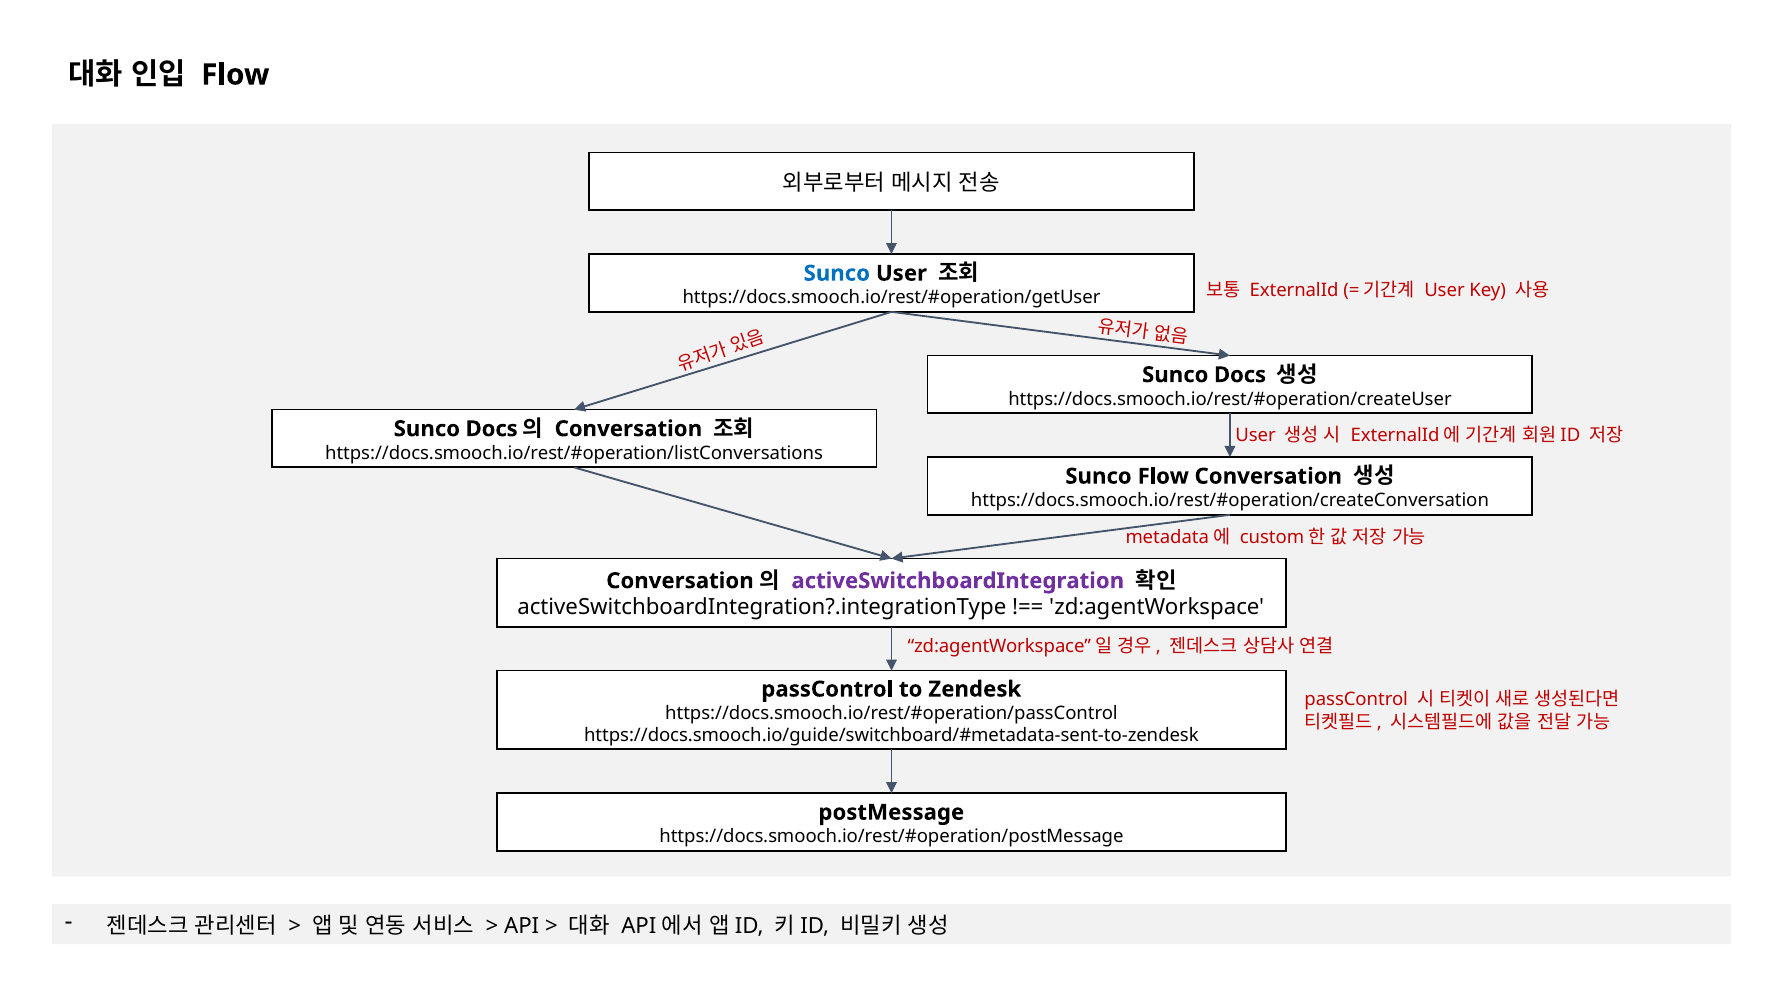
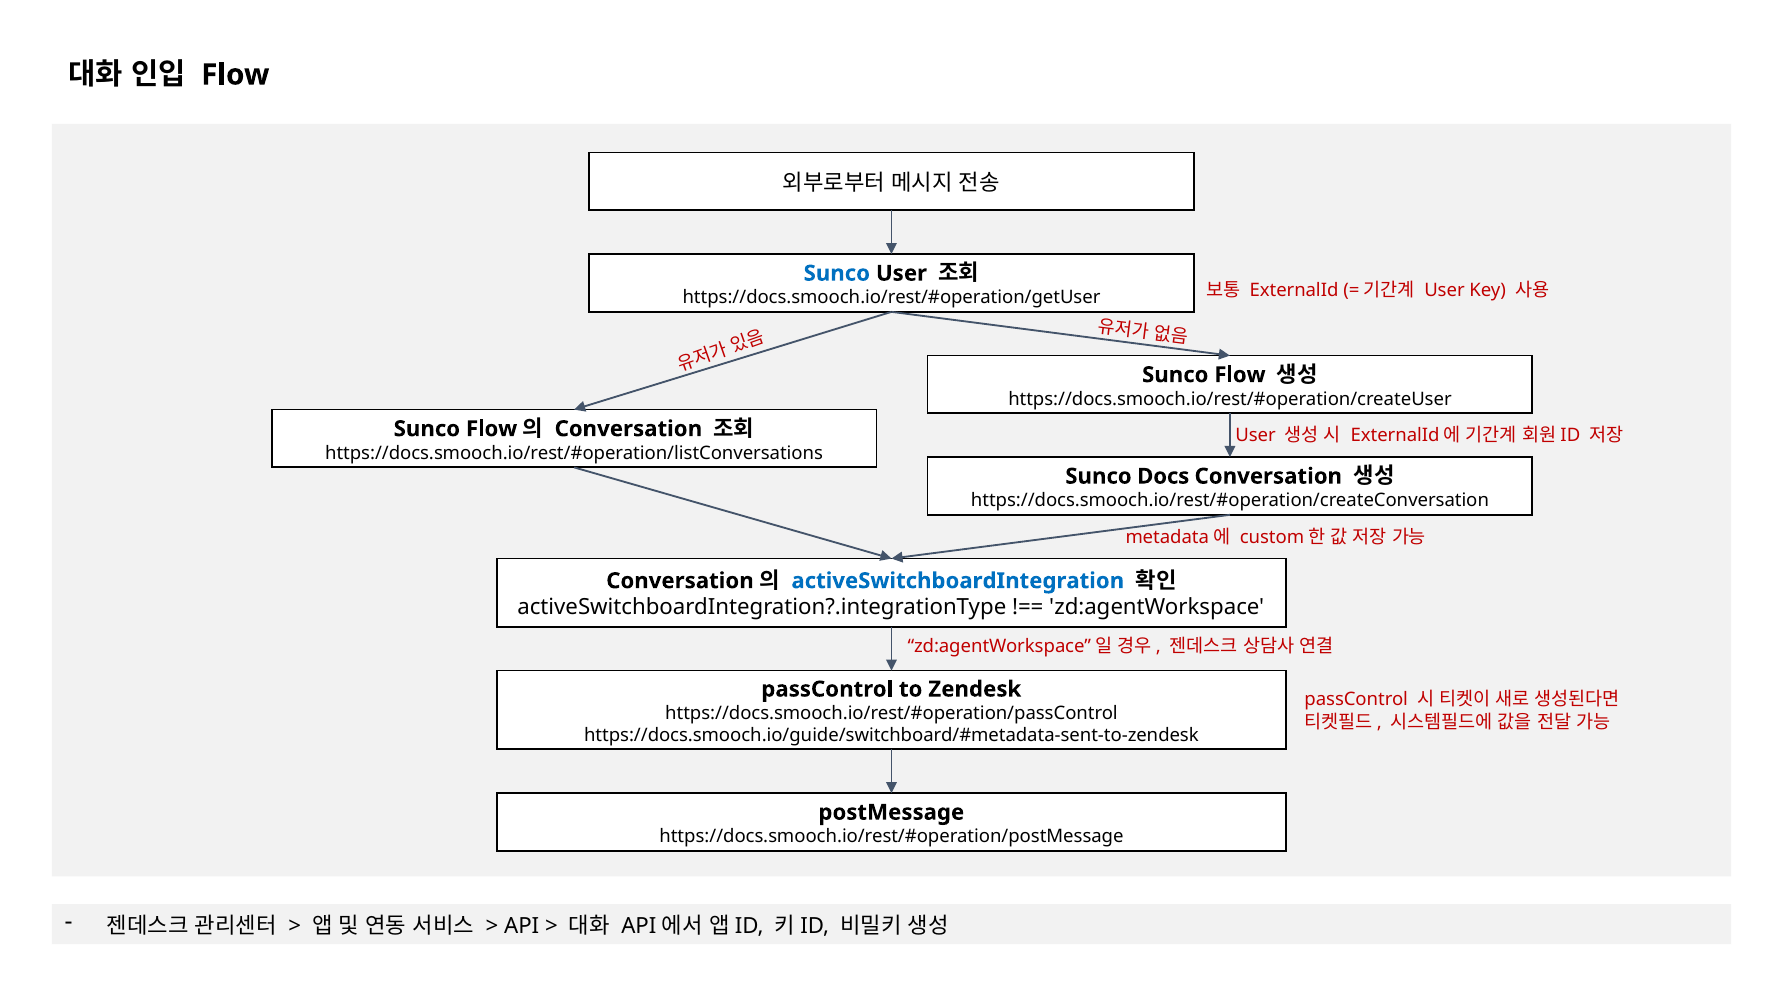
Docs: Docs -> Flow (1240, 375)
Docs: Docs -> Flow (492, 429)
Sunco Flow: Flow -> Docs (1163, 476)
activeSwitchboardIntegration colour: purple -> blue (958, 581)
